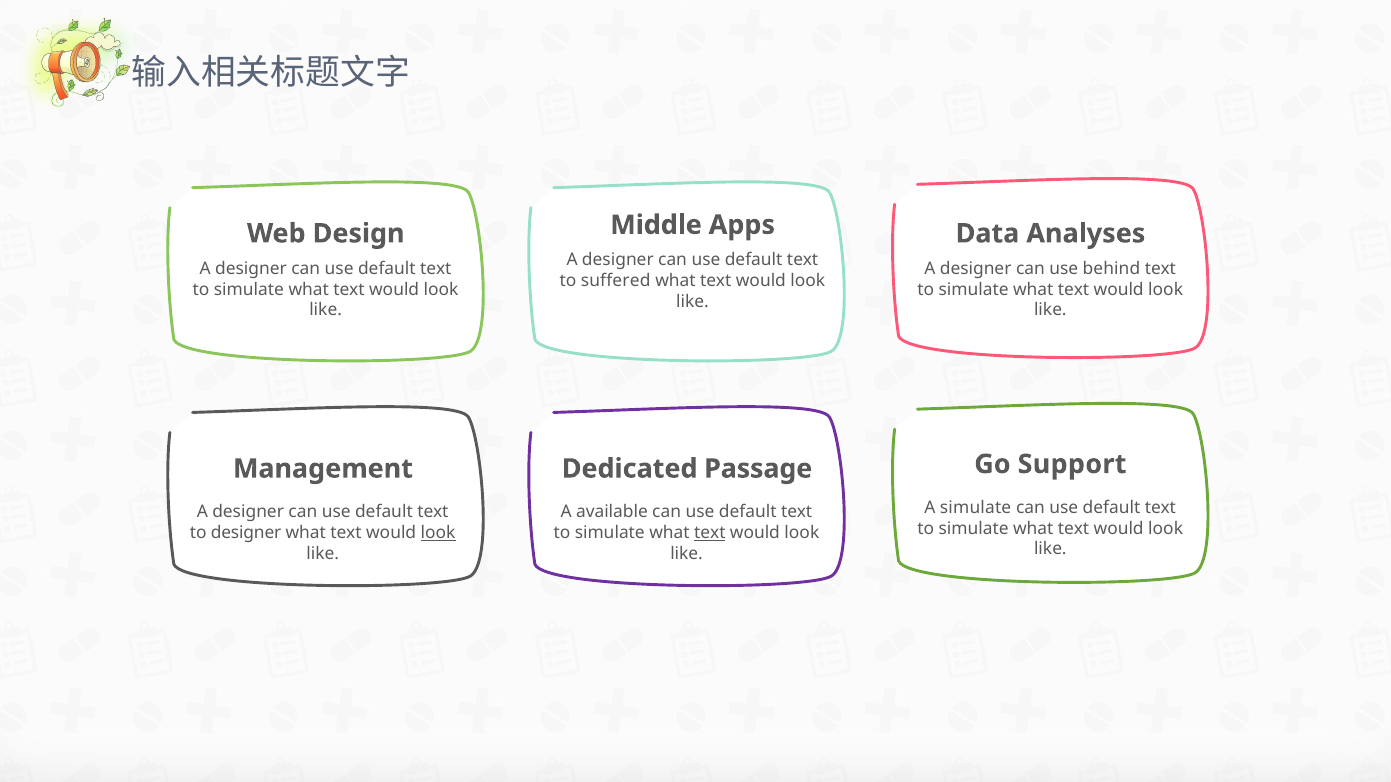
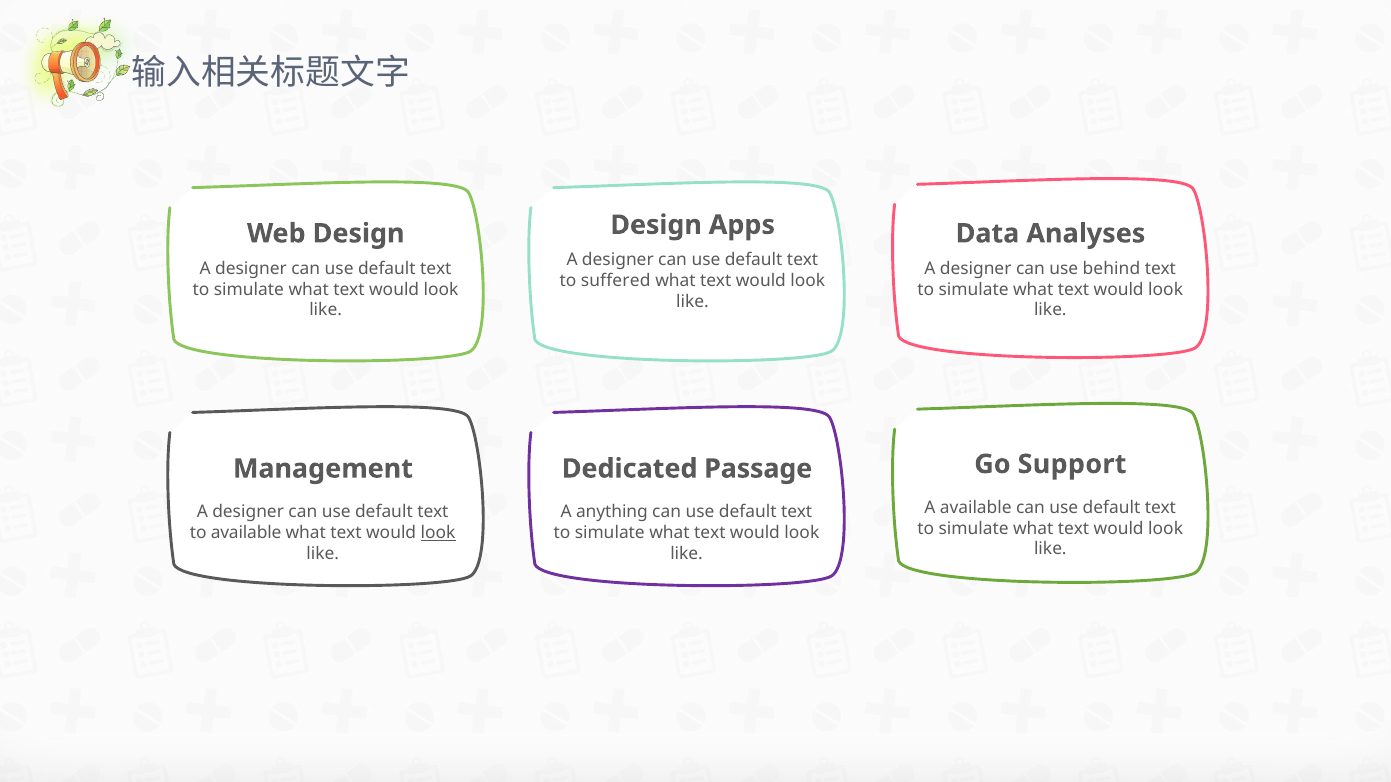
Middle: Middle -> Design (656, 225)
A simulate: simulate -> available (976, 508)
available: available -> anything (612, 512)
to designer: designer -> available (246, 533)
text underline: present -> none (710, 533)
